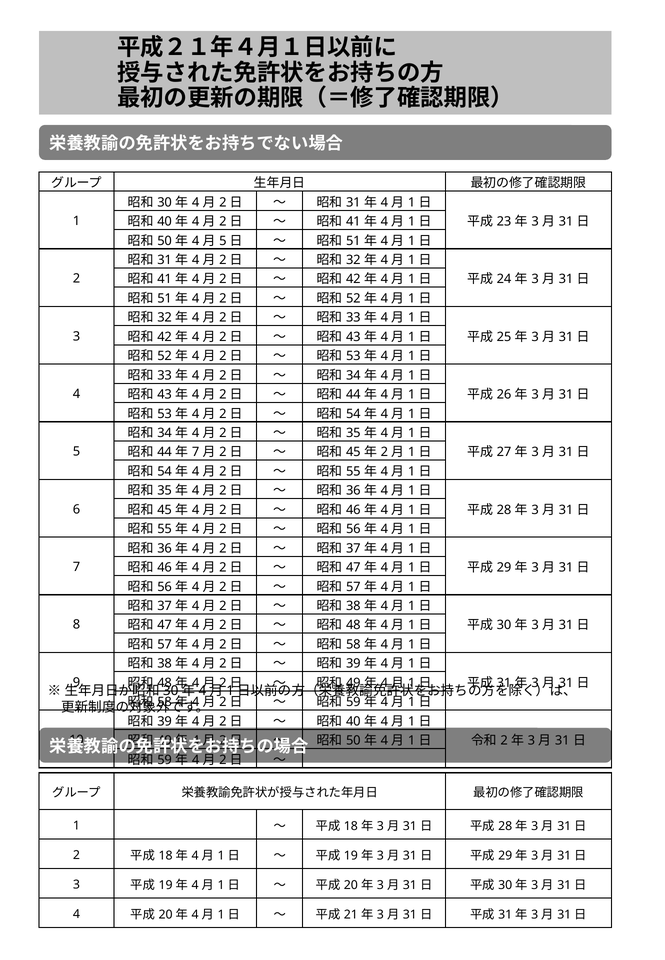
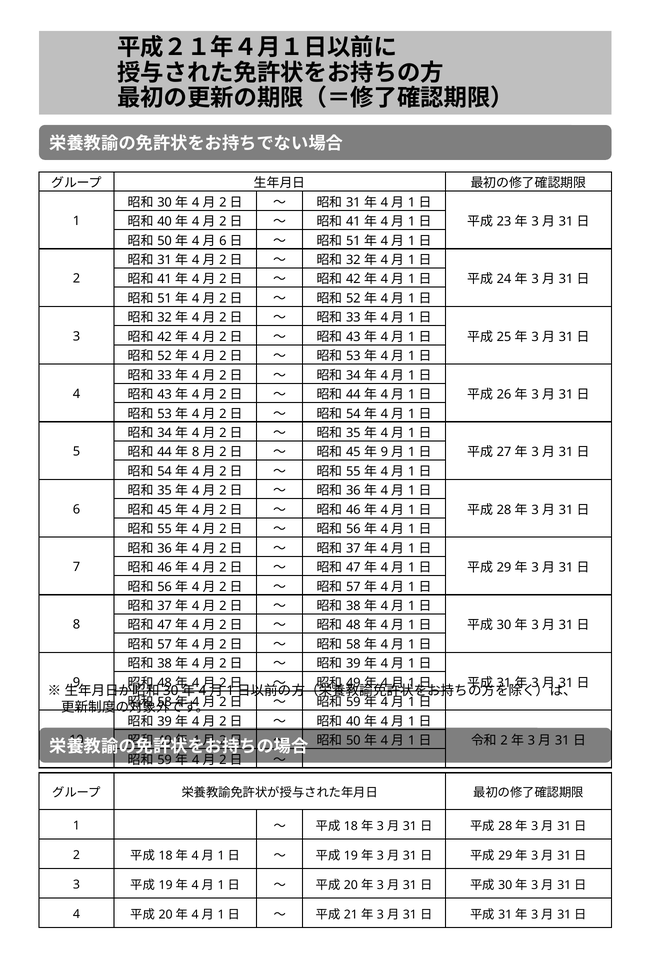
5: 5 -> 6 (223, 241)
7: 7 -> 8 (196, 452)
2: 2 -> 9 (384, 452)
